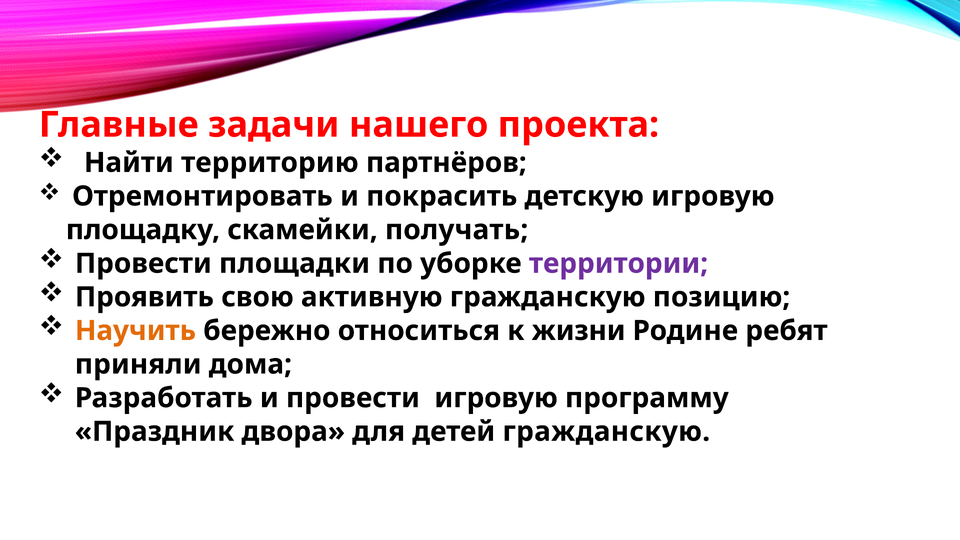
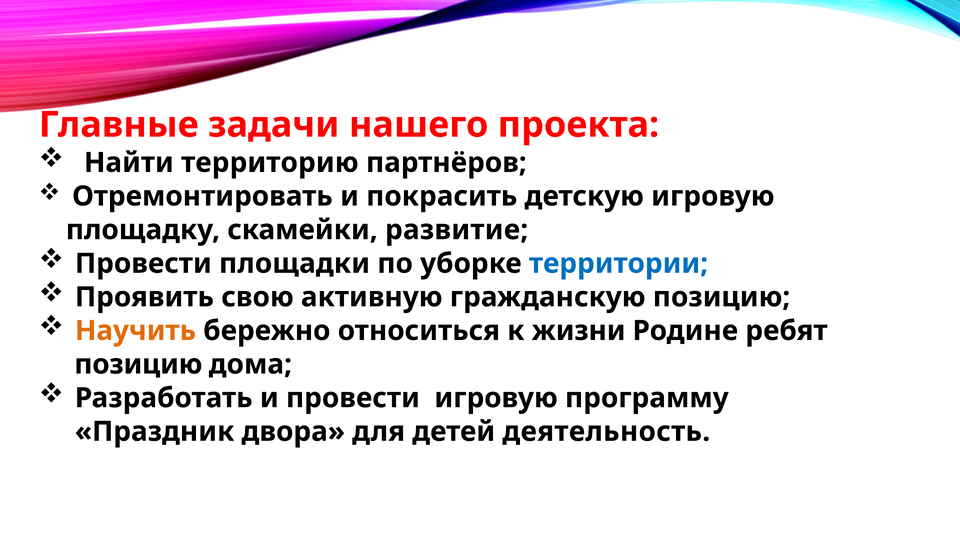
получать: получать -> развитие (457, 230)
территории colour: purple -> blue (619, 264)
приняли: приняли -> позицию (138, 364)
детей гражданскую: гражданскую -> деятельность (606, 432)
